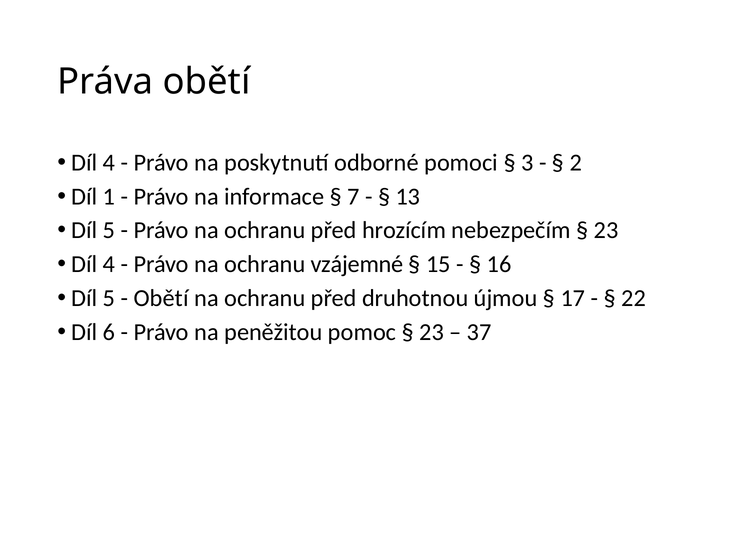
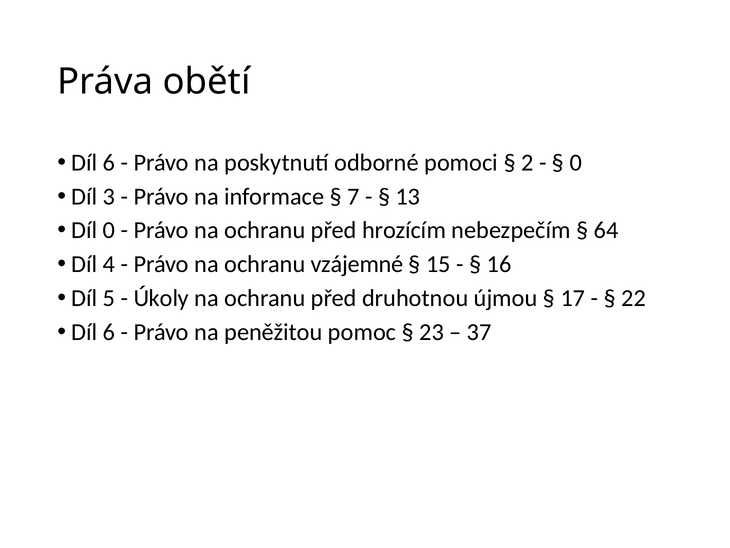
4: 4 -> 6 (109, 162)
3: 3 -> 2 (527, 162)
2: 2 -> 0 (576, 162)
1: 1 -> 3 (109, 196)
5: 5 -> 0 (109, 230)
23: 23 -> 64 (606, 230)
Obětí: Obětí -> Úkoly (161, 298)
